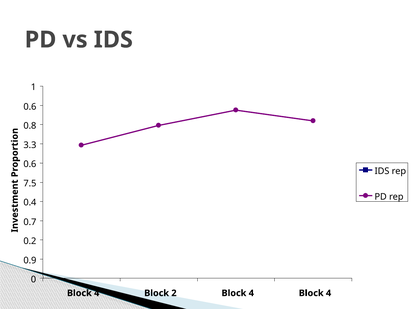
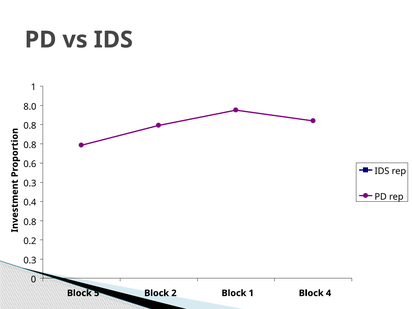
0.6: 0.6 -> 8.0 (30, 107)
3.3: 3.3 -> 0.8 (30, 145)
7.5: 7.5 -> 0.3 (30, 184)
0.7: 0.7 -> 0.8 (30, 222)
0.9: 0.9 -> 0.3 (30, 260)
4: 4 -> 5 (97, 293)
2 Block 4: 4 -> 1 (251, 293)
